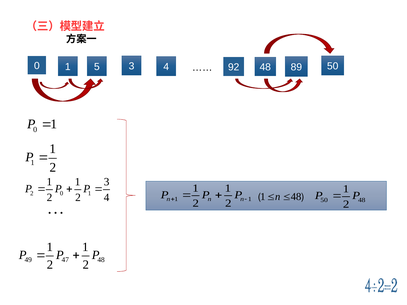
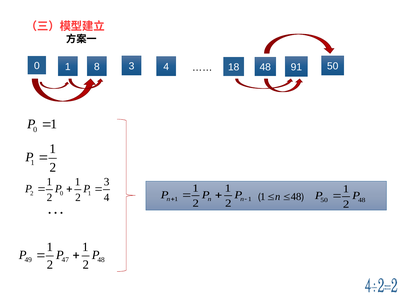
5: 5 -> 8 (97, 67)
89: 89 -> 91 (296, 67)
92: 92 -> 18 (234, 67)
